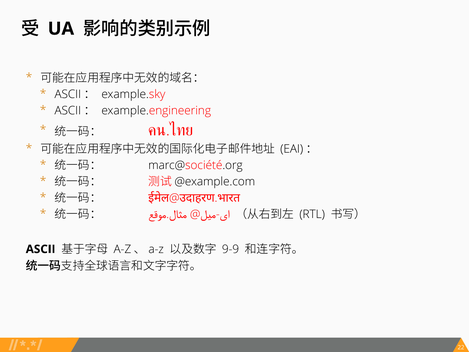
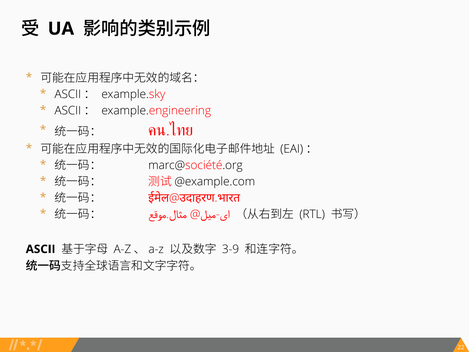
9-9: 9-9 -> 3-9 (230, 249)
